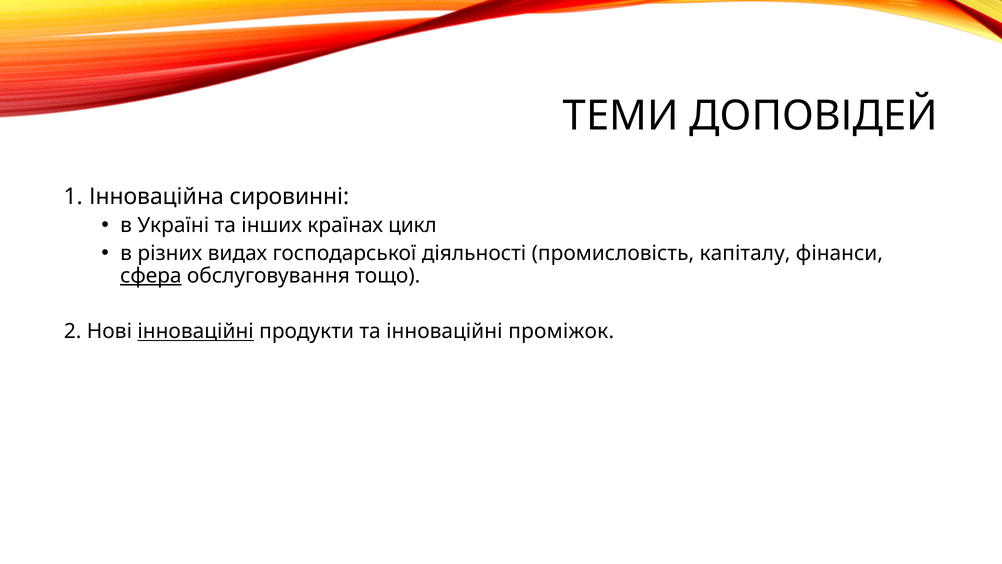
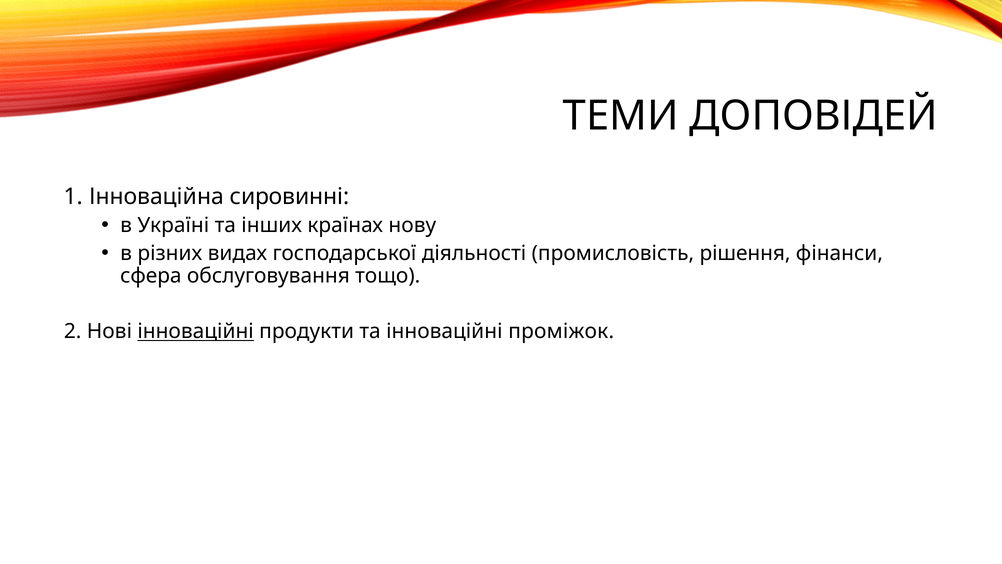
цикл: цикл -> нову (412, 225)
капіталу: капіталу -> рішення (745, 253)
сфера underline: present -> none (151, 276)
